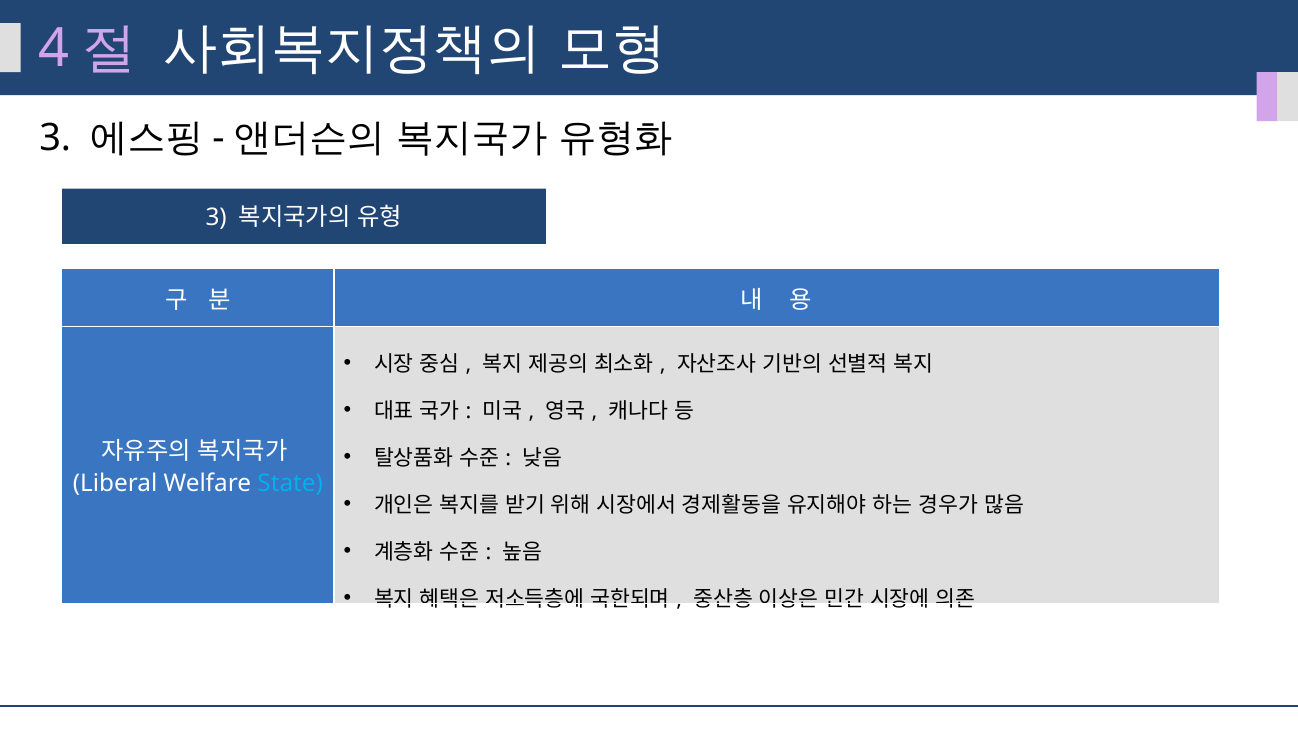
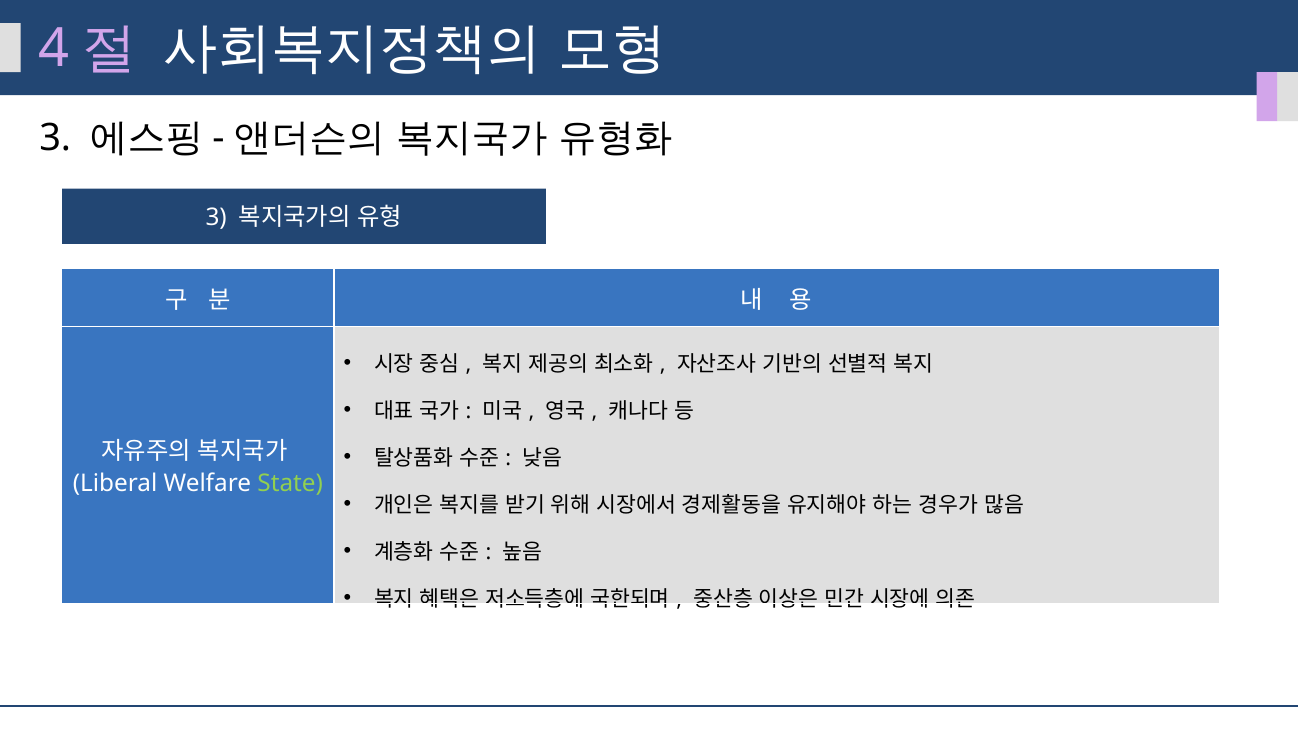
State colour: light blue -> light green (290, 484)
